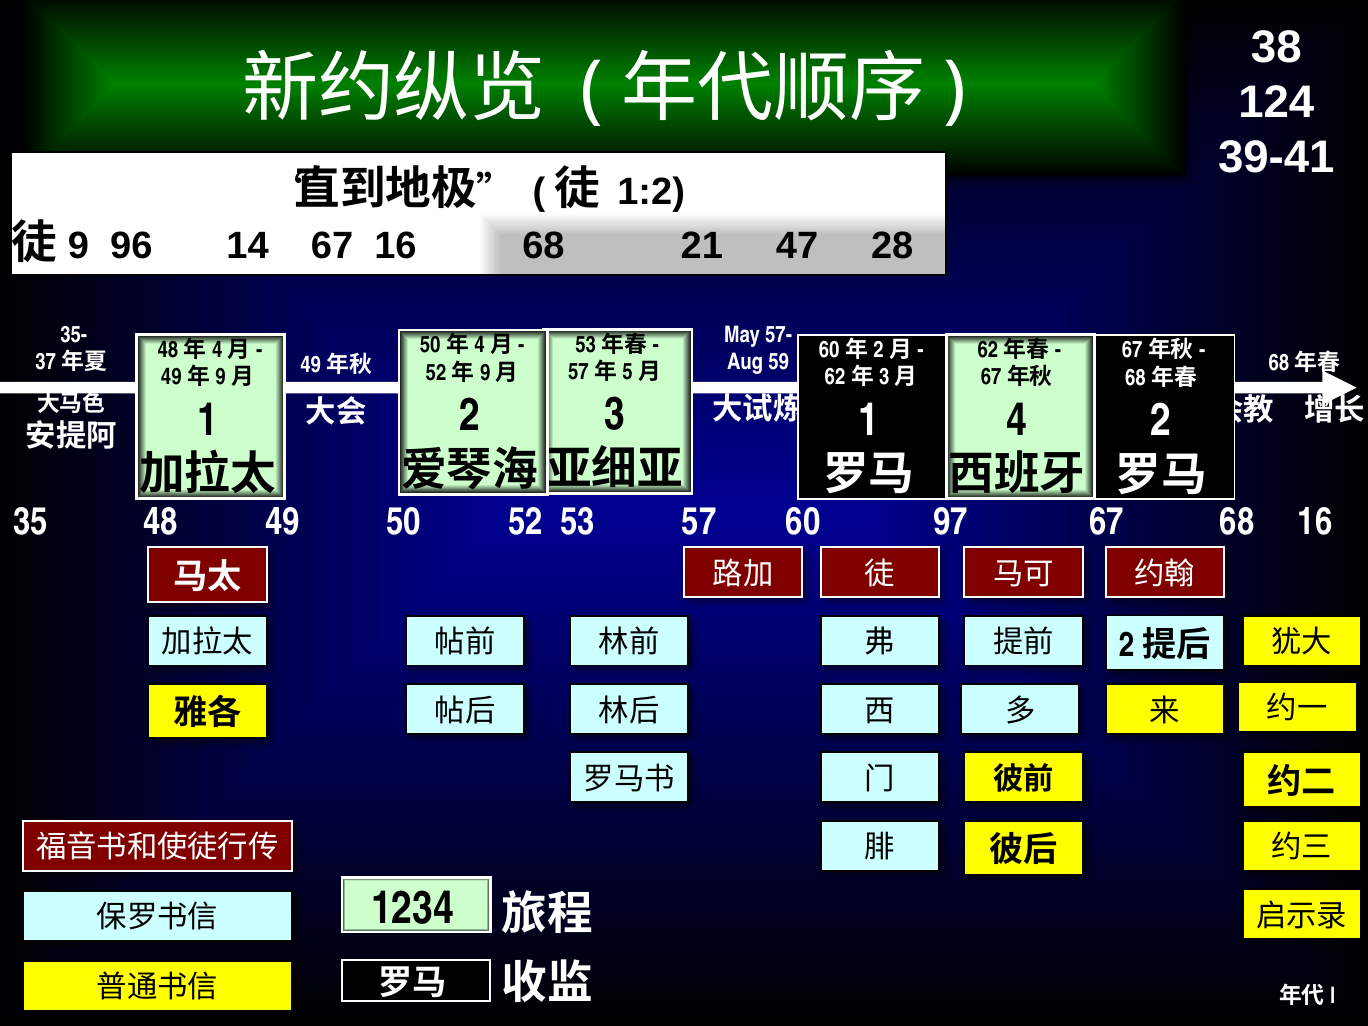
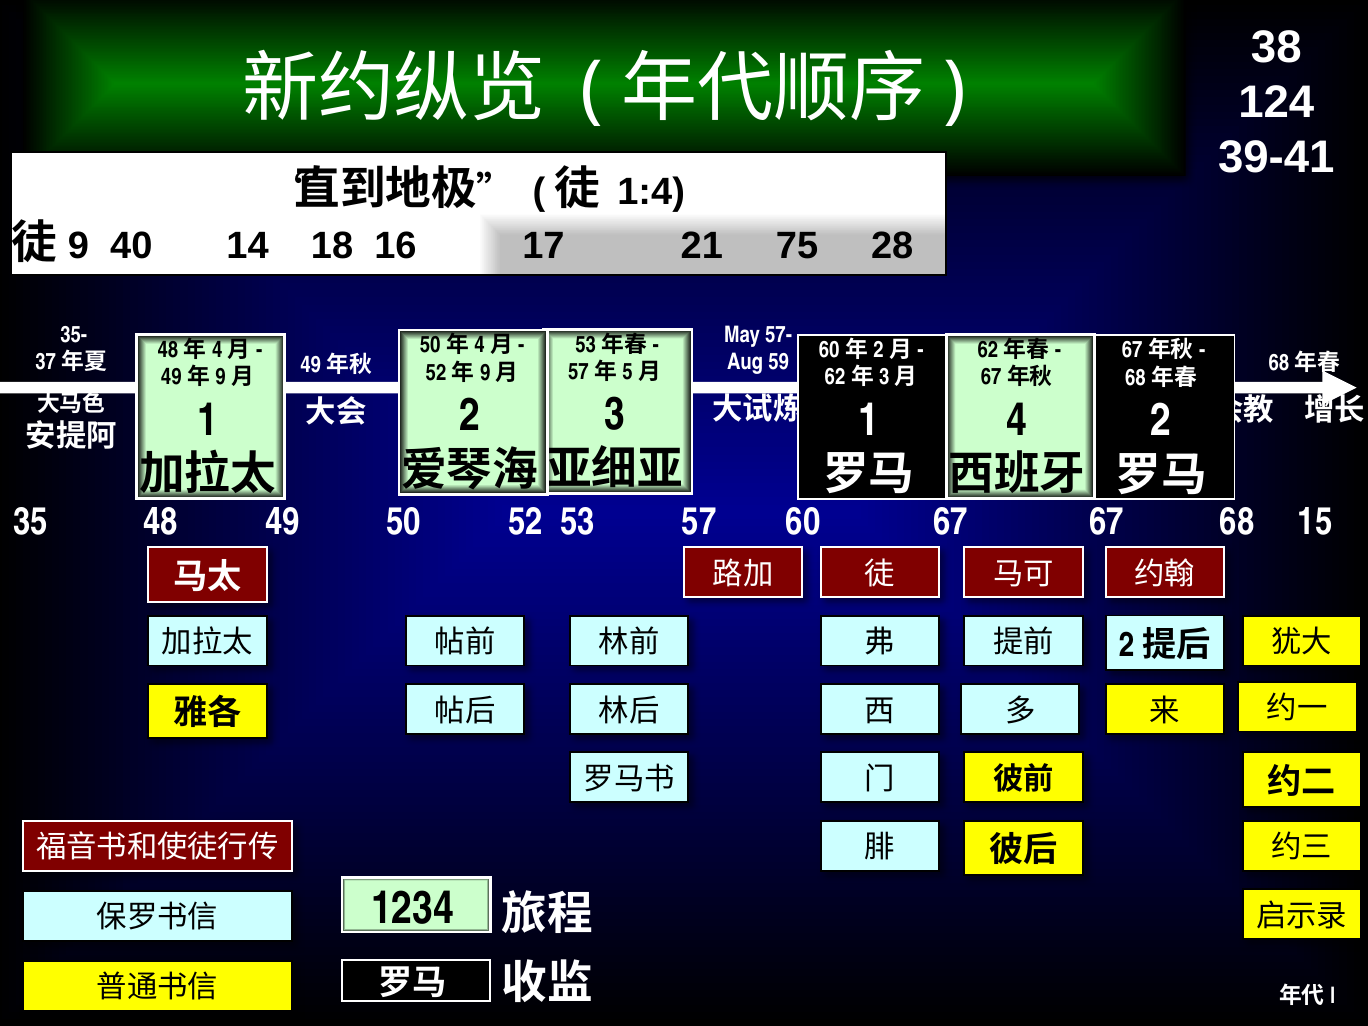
1:2: 1:2 -> 1:4 (651, 192)
96: 96 -> 40 (131, 246)
14 67: 67 -> 18 (332, 246)
16 68: 68 -> 17 (543, 246)
47: 47 -> 75 (797, 246)
97: 97 -> 67 (951, 522)
68 16: 16 -> 15 (1315, 522)
